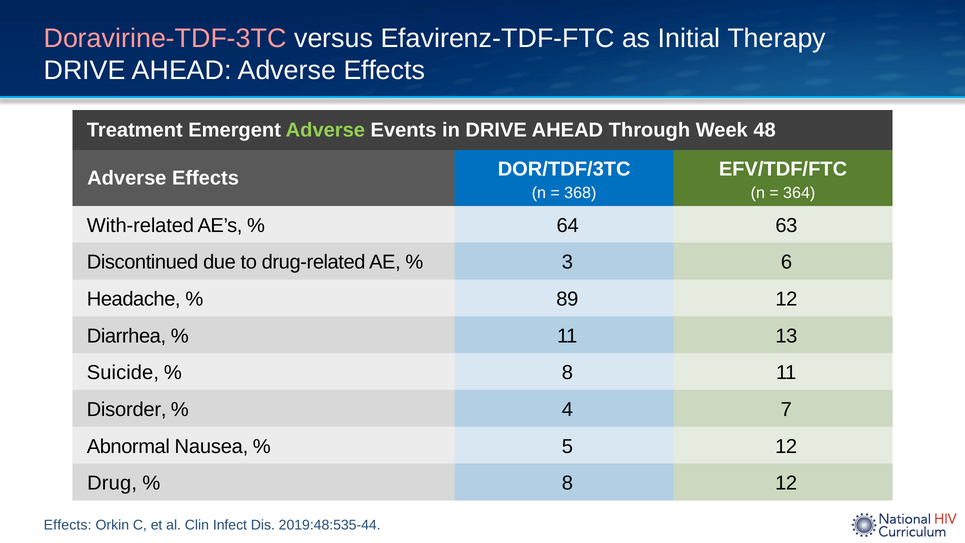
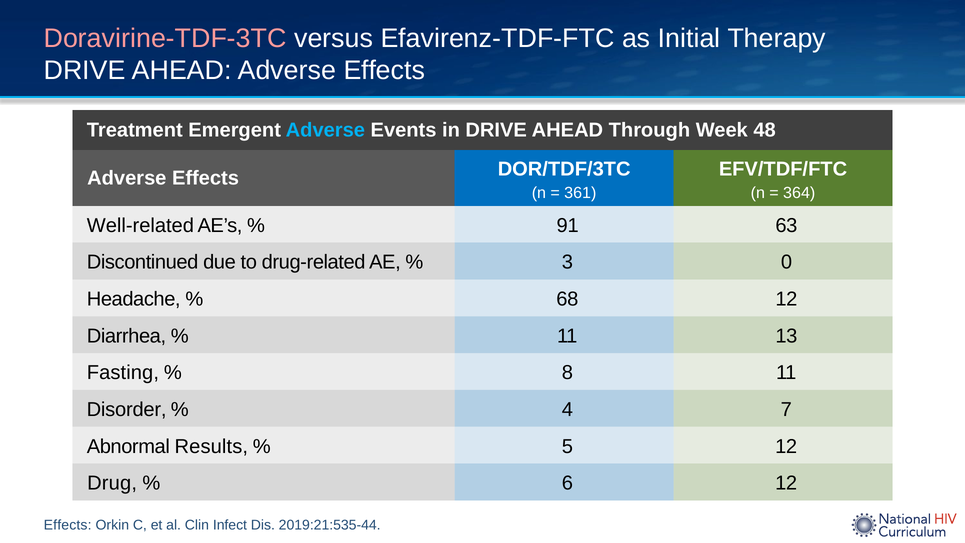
Adverse colour: light green -> light blue (325, 130)
368: 368 -> 361 (580, 193)
With-related: With-related -> Well-related (140, 225)
64: 64 -> 91 (568, 225)
6: 6 -> 0 (787, 262)
89: 89 -> 68 (567, 299)
Suicide: Suicide -> Fasting (123, 373)
Nausea: Nausea -> Results (211, 446)
8: 8 -> 6 (567, 483)
2019:48:535-44: 2019:48:535-44 -> 2019:21:535-44 (330, 525)
